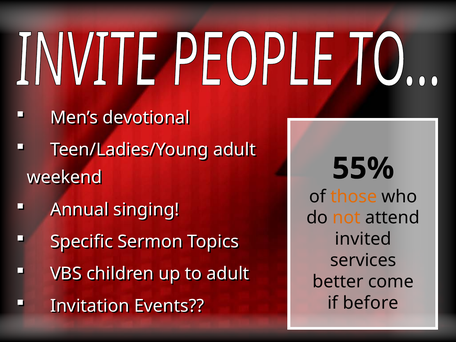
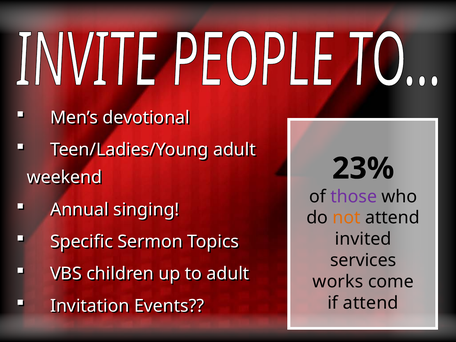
55%: 55% -> 23% (363, 168)
those colour: orange -> purple (354, 196)
better: better -> works (338, 282)
if before: before -> attend (371, 303)
